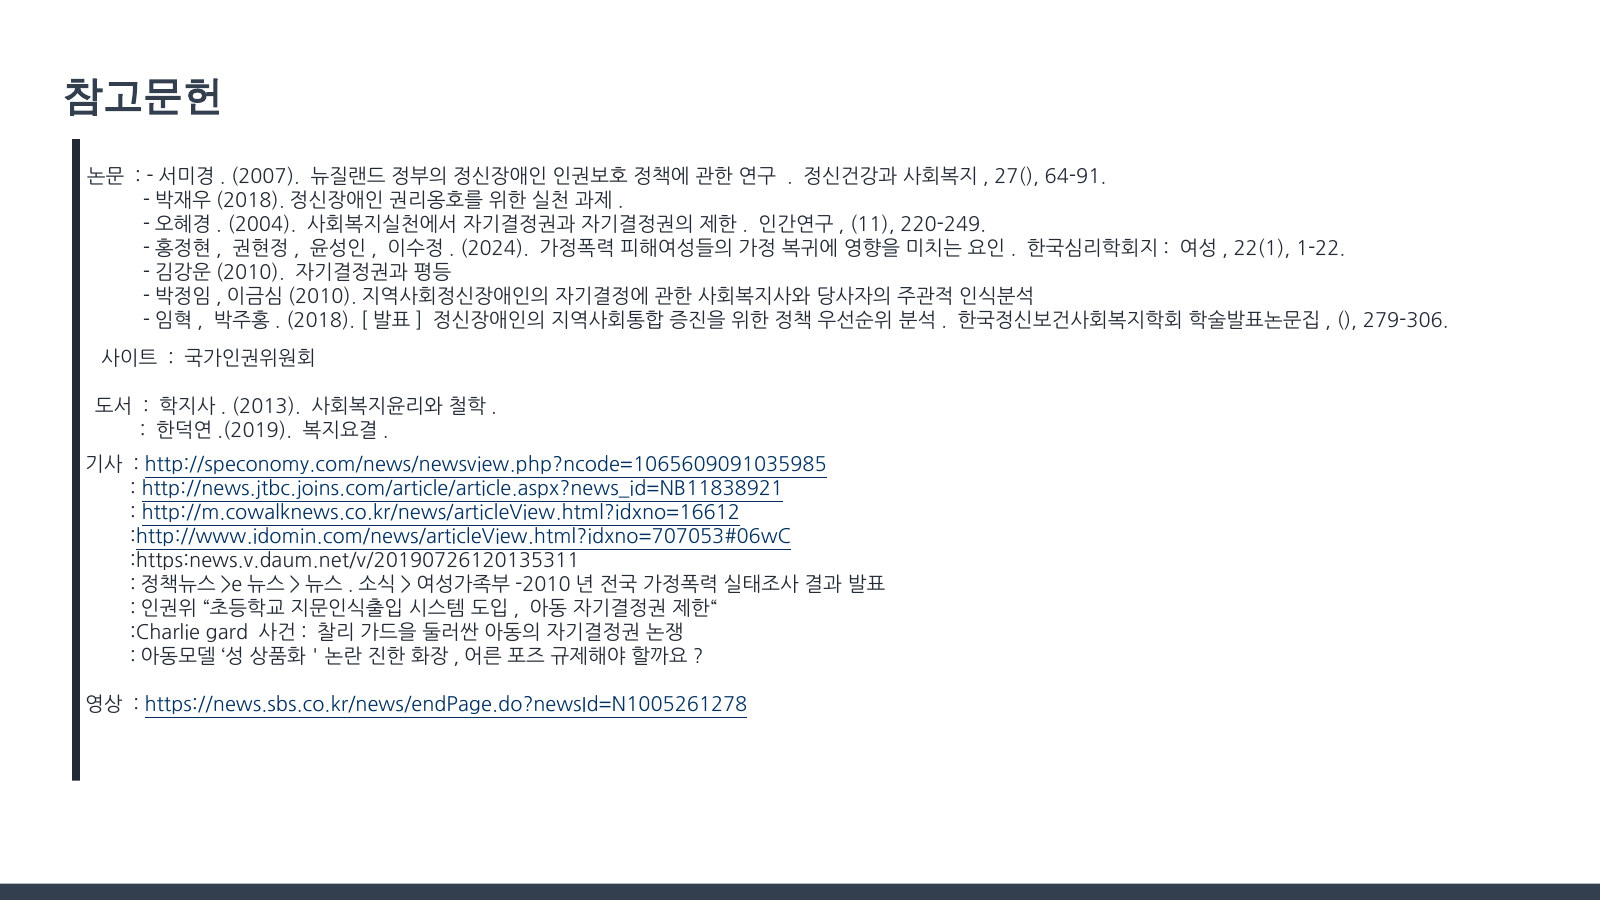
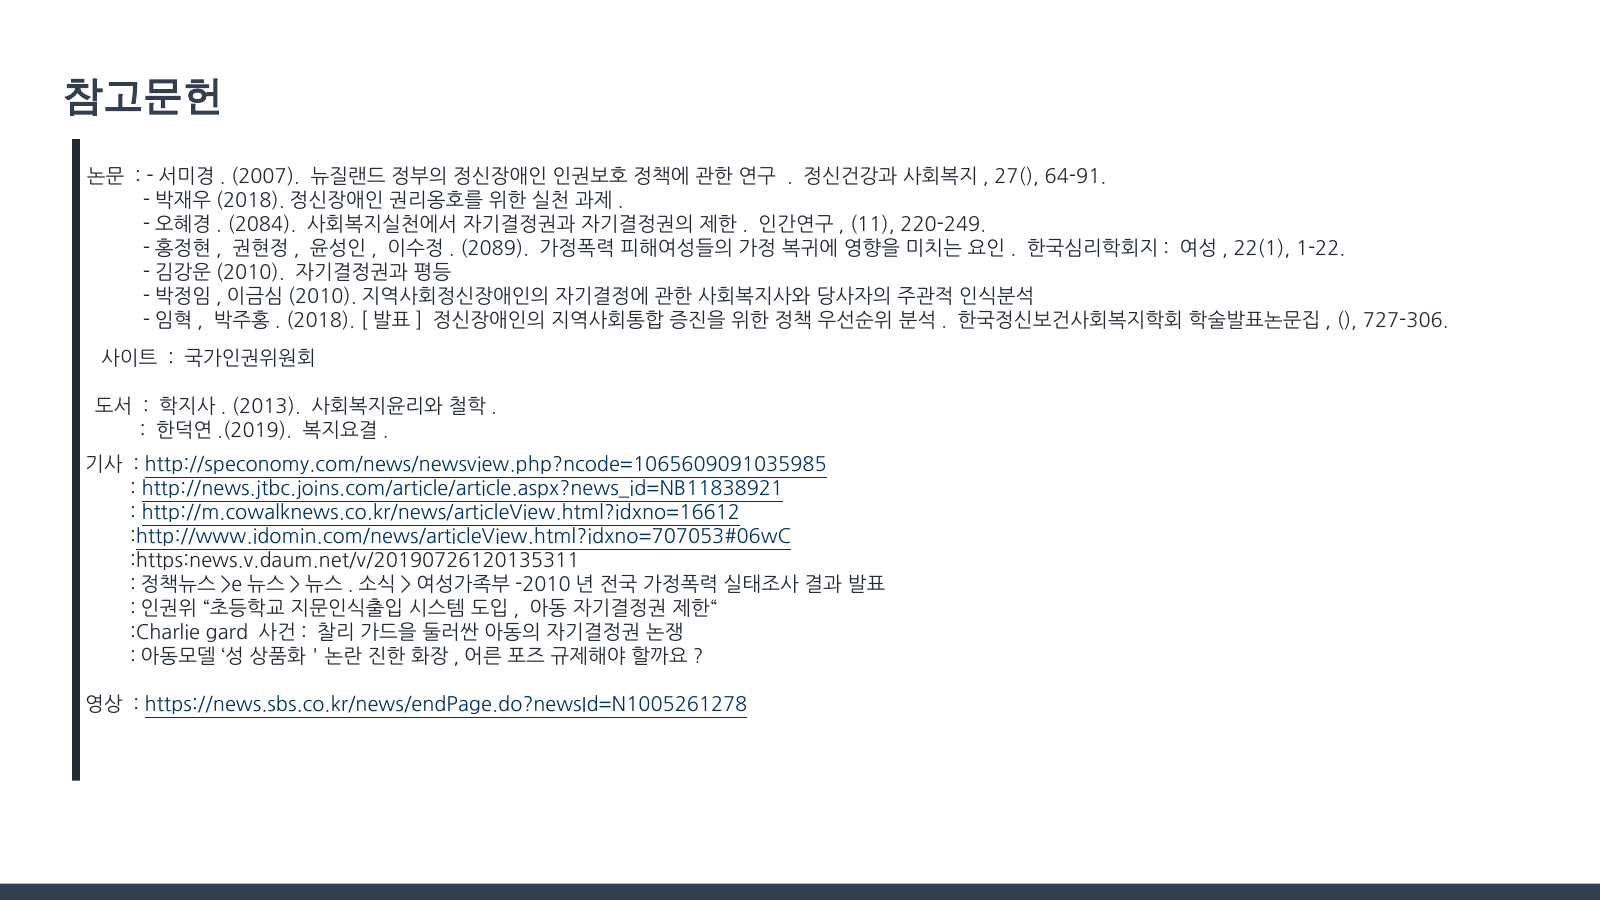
2004: 2004 -> 2084 (262, 225)
2024: 2024 -> 2089 (495, 249)
279-306: 279-306 -> 727-306 (1406, 321)
